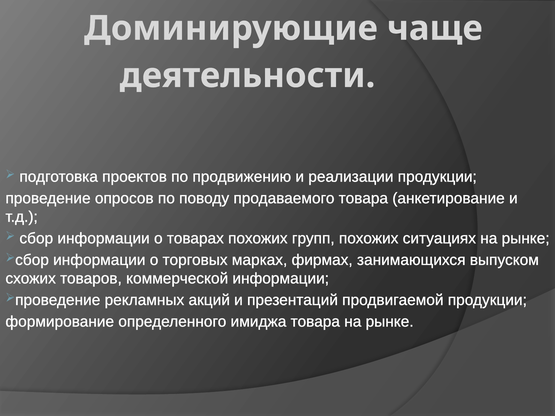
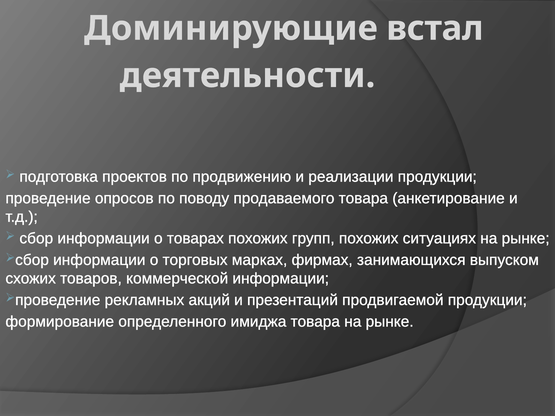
чаще: чаще -> встал (435, 28)
